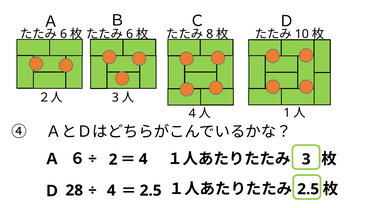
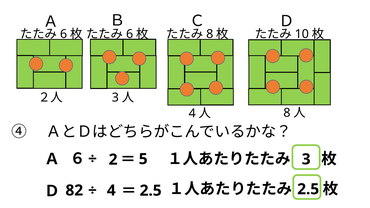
1: 1 -> 8 (287, 113)
4: 4 -> 5 (143, 159)
28: 28 -> 82 (74, 191)
